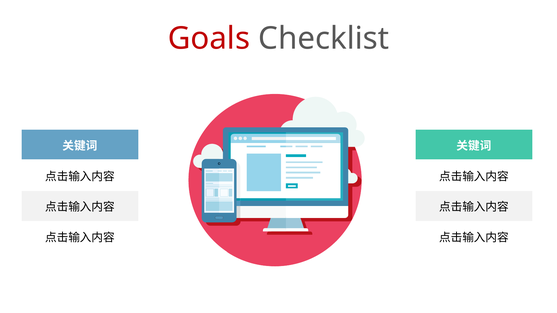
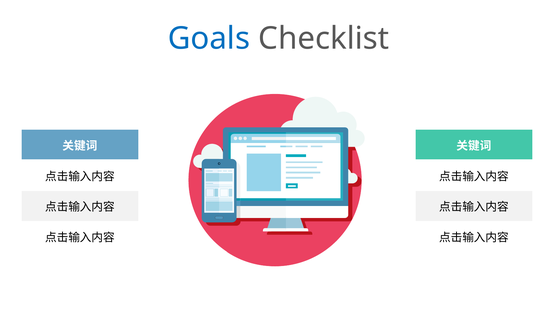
Goals colour: red -> blue (209, 39)
